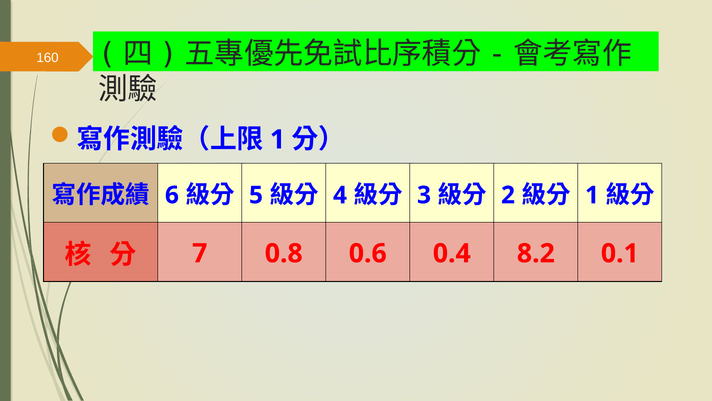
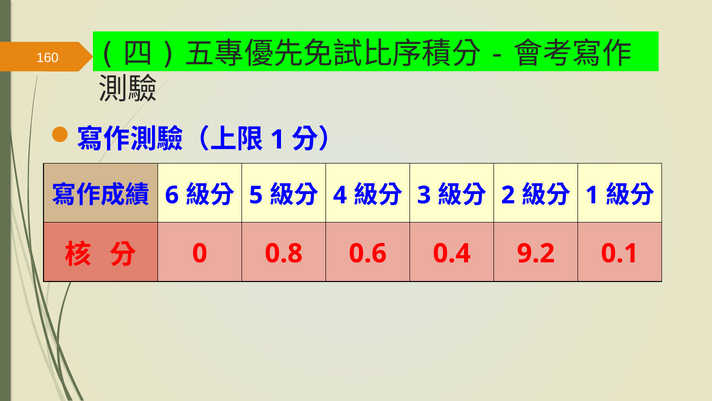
7: 7 -> 0 (200, 253)
8.2: 8.2 -> 9.2 (536, 253)
